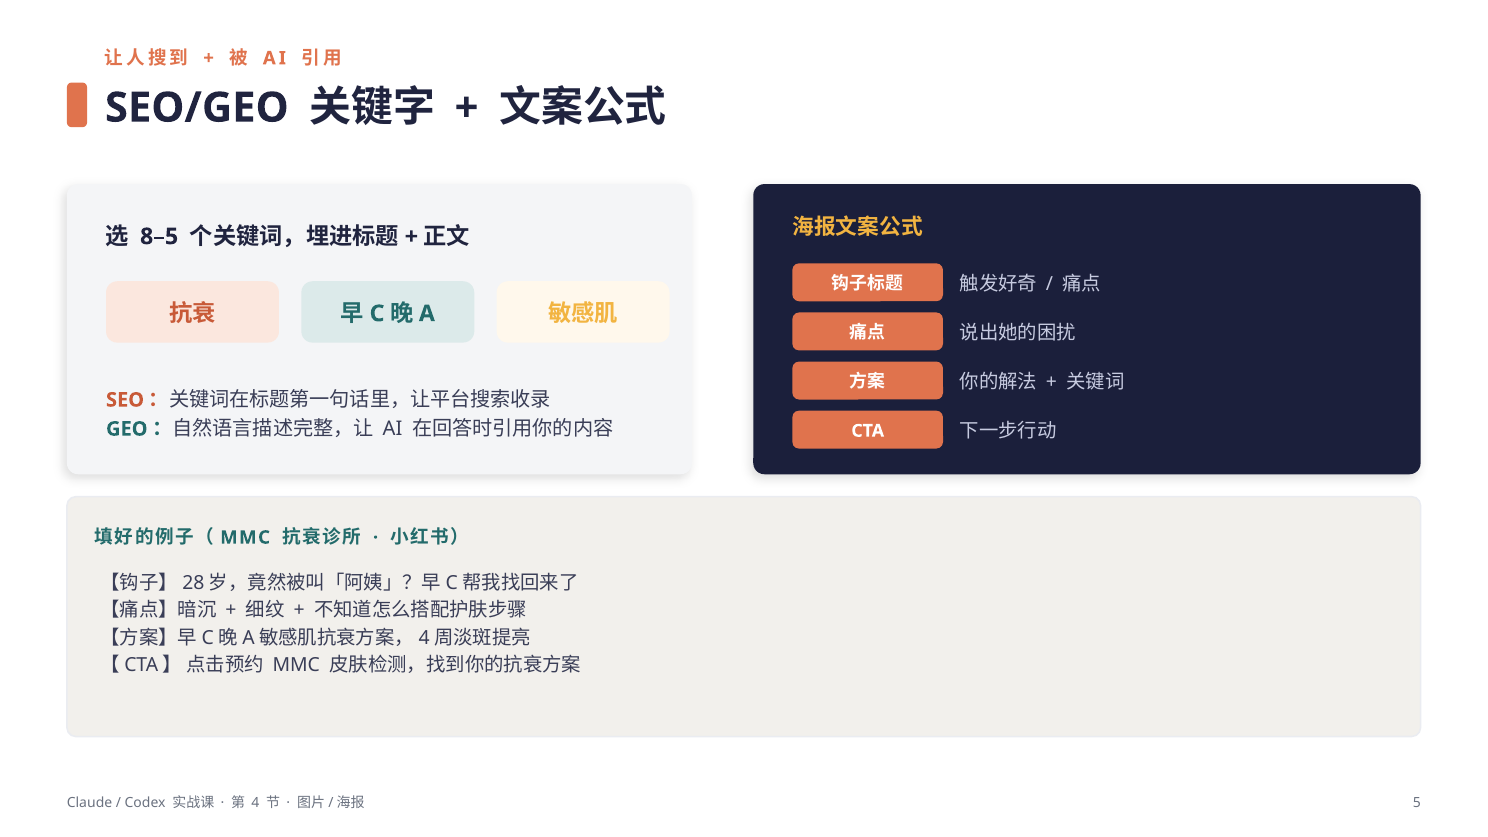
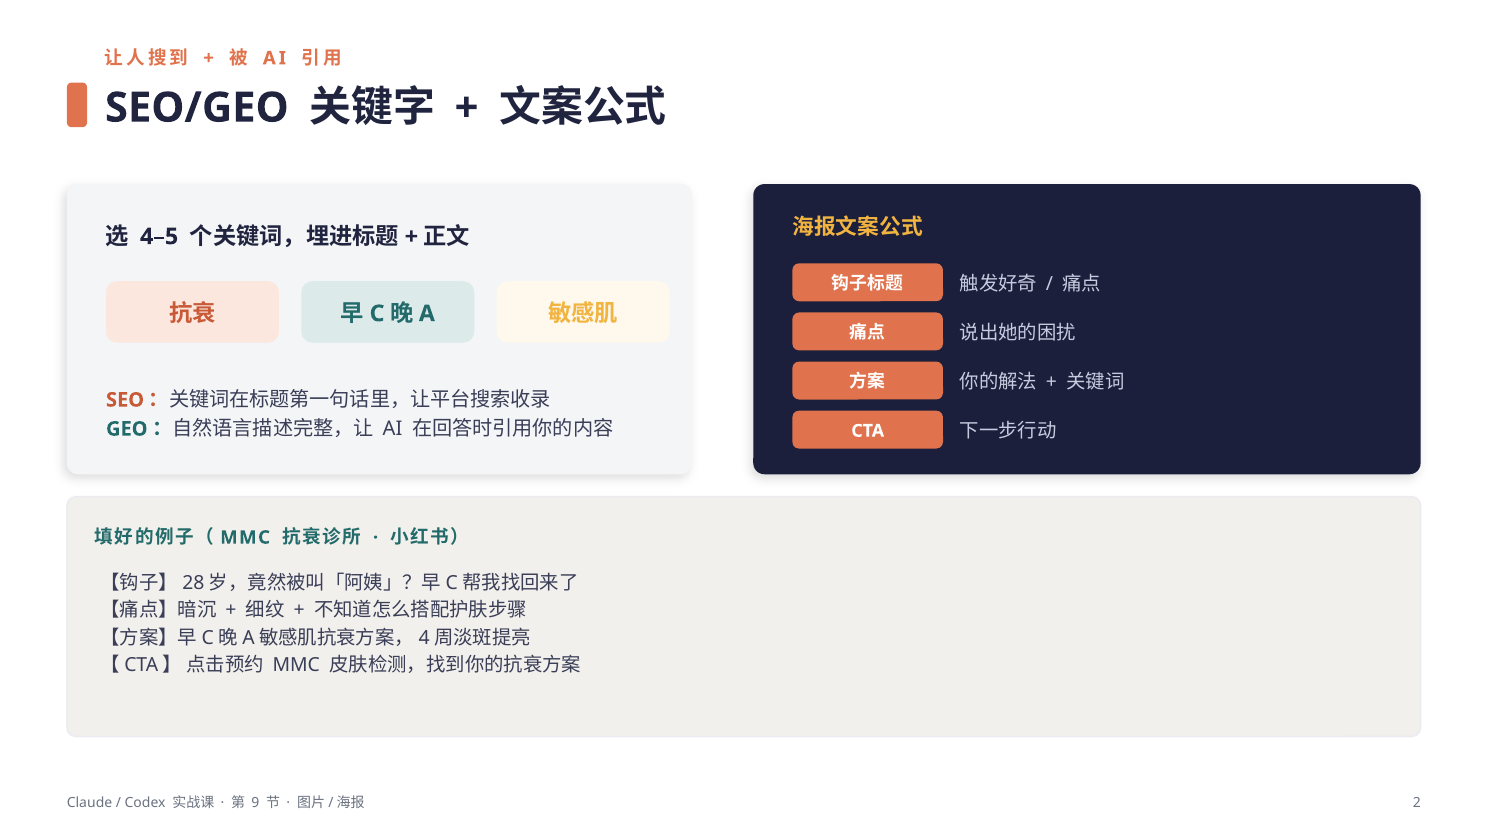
8–5: 8–5 -> 4–5 (159, 237)
4: 4 -> 9 (255, 803)
5: 5 -> 2 (1417, 803)
